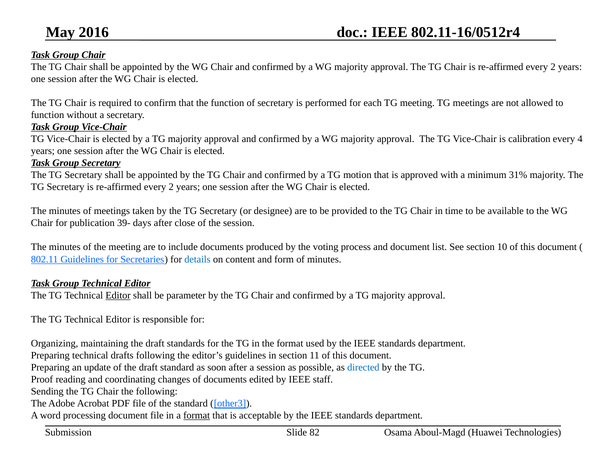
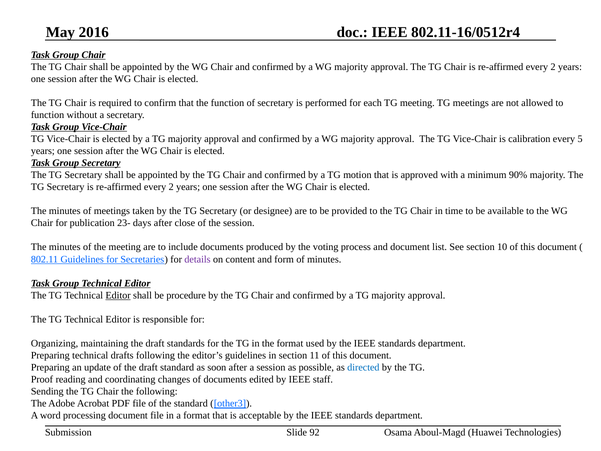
4: 4 -> 5 (580, 139)
31%: 31% -> 90% (518, 175)
39-: 39- -> 23- (124, 223)
details colour: blue -> purple (198, 259)
parameter: parameter -> procedure (186, 295)
format underline: present -> none (197, 415)
82: 82 -> 92 (315, 432)
